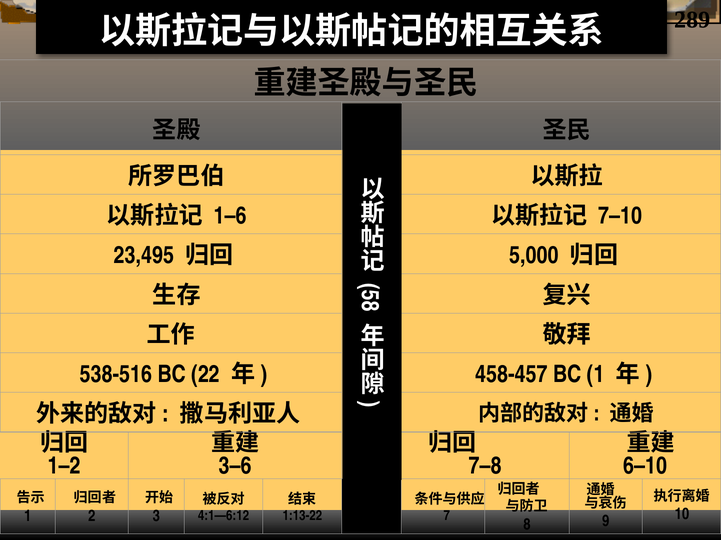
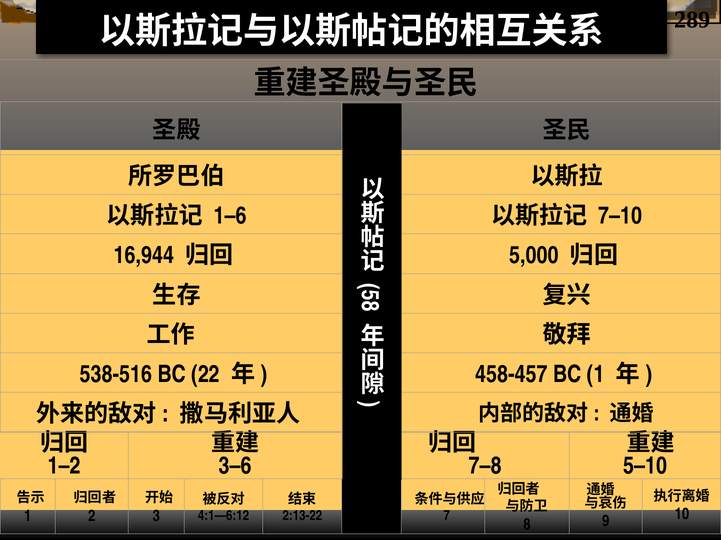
23,495: 23,495 -> 16,944 (144, 256)
6–10: 6–10 -> 5–10 (645, 467)
1:13-22: 1:13-22 -> 2:13-22 (302, 516)
